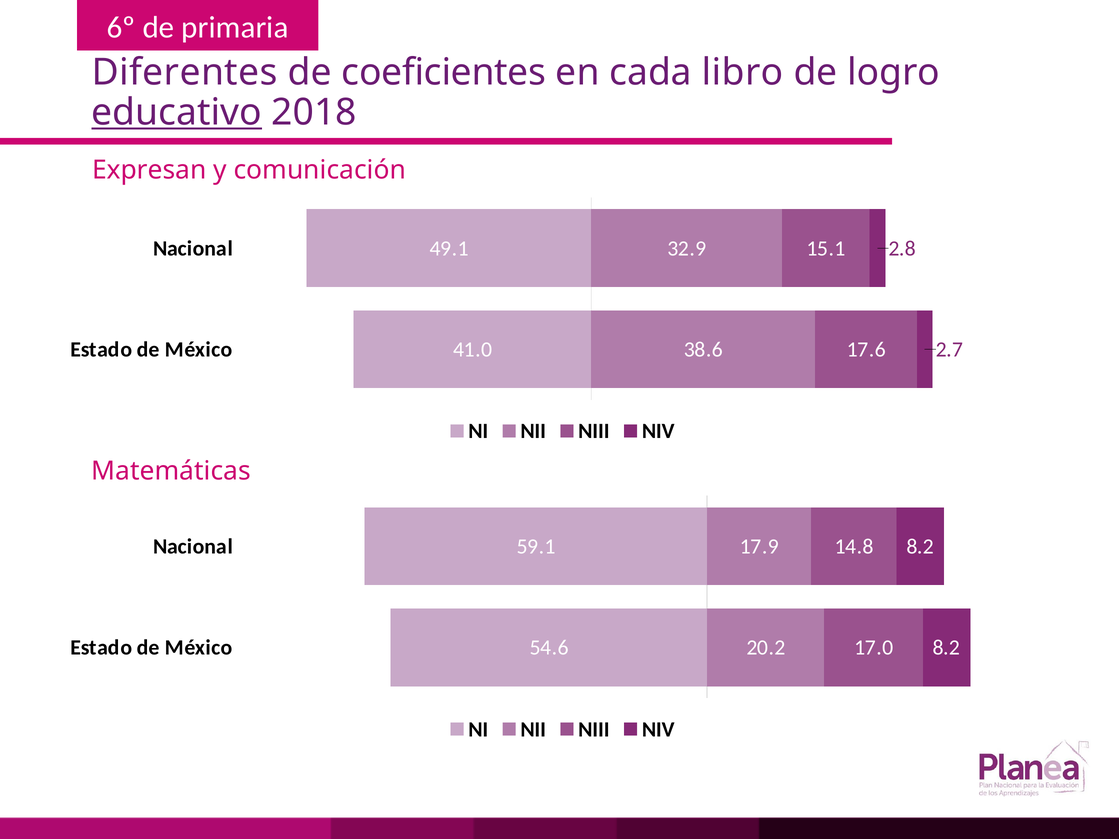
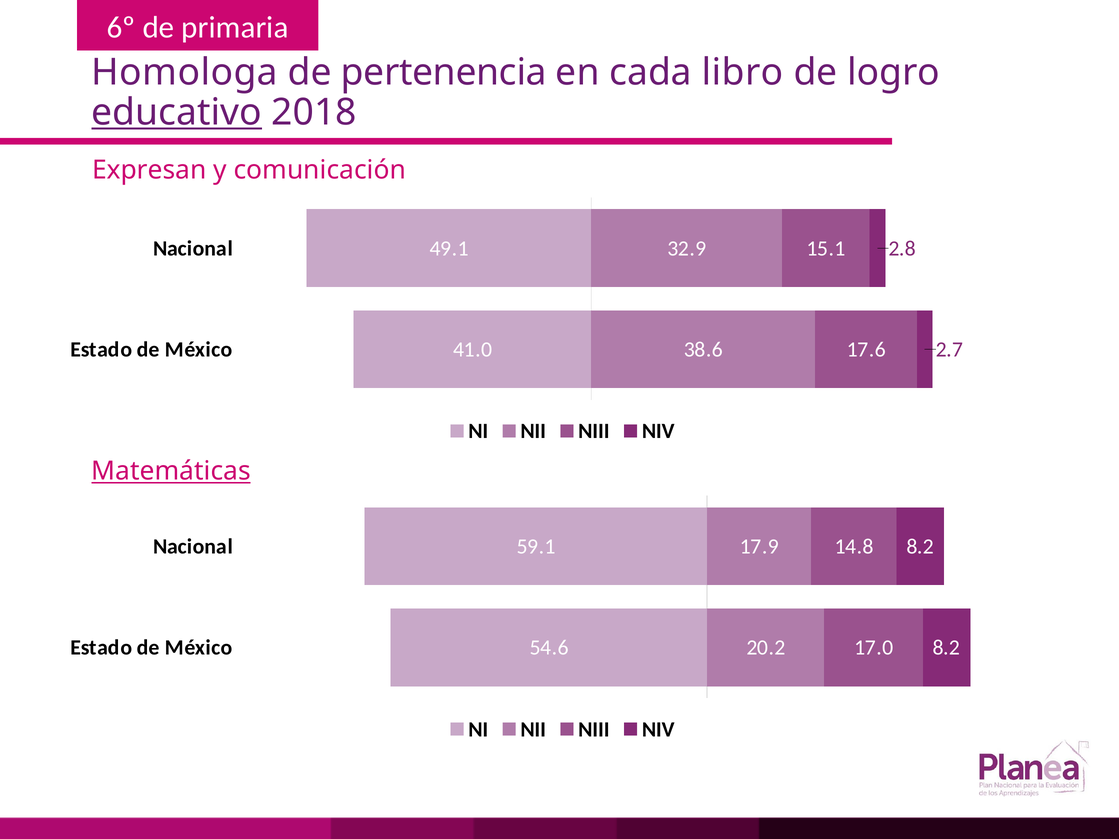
Diferentes: Diferentes -> Homologa (185, 72)
coeficientes: coeficientes -> pertenencia (444, 72)
Matemáticas underline: none -> present (171, 471)
